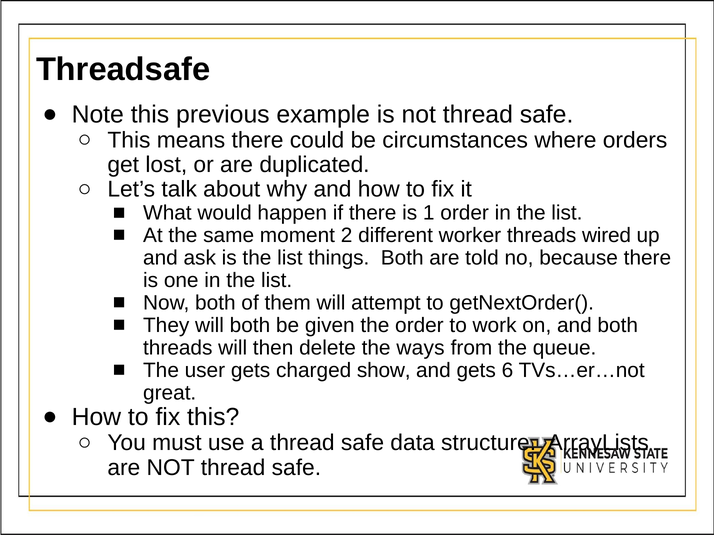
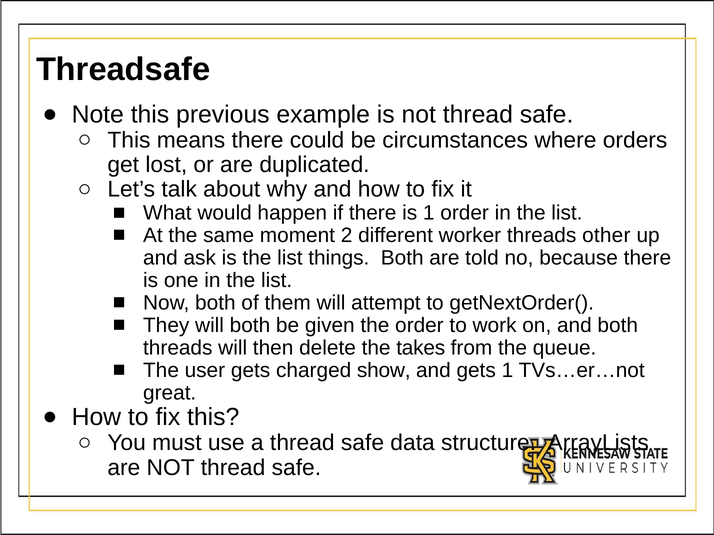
wired: wired -> other (606, 236)
ways: ways -> takes (421, 348)
gets 6: 6 -> 1 (507, 371)
